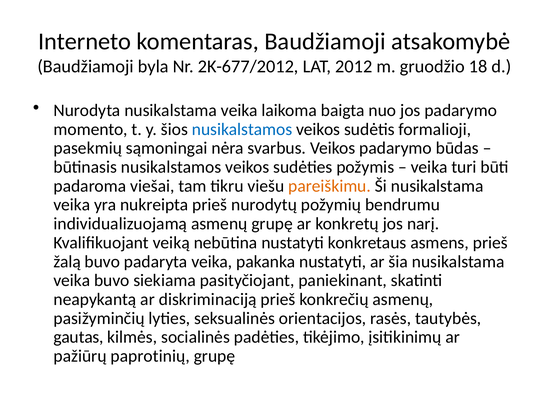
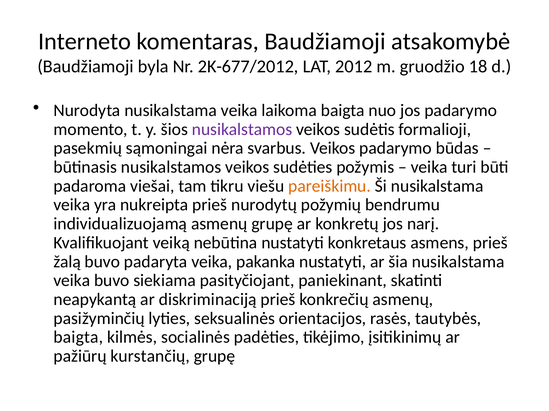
nusikalstamos colour: blue -> purple (242, 129)
gautas: gautas -> baigta (78, 338)
paprotinių: paprotinių -> kurstančių (150, 357)
